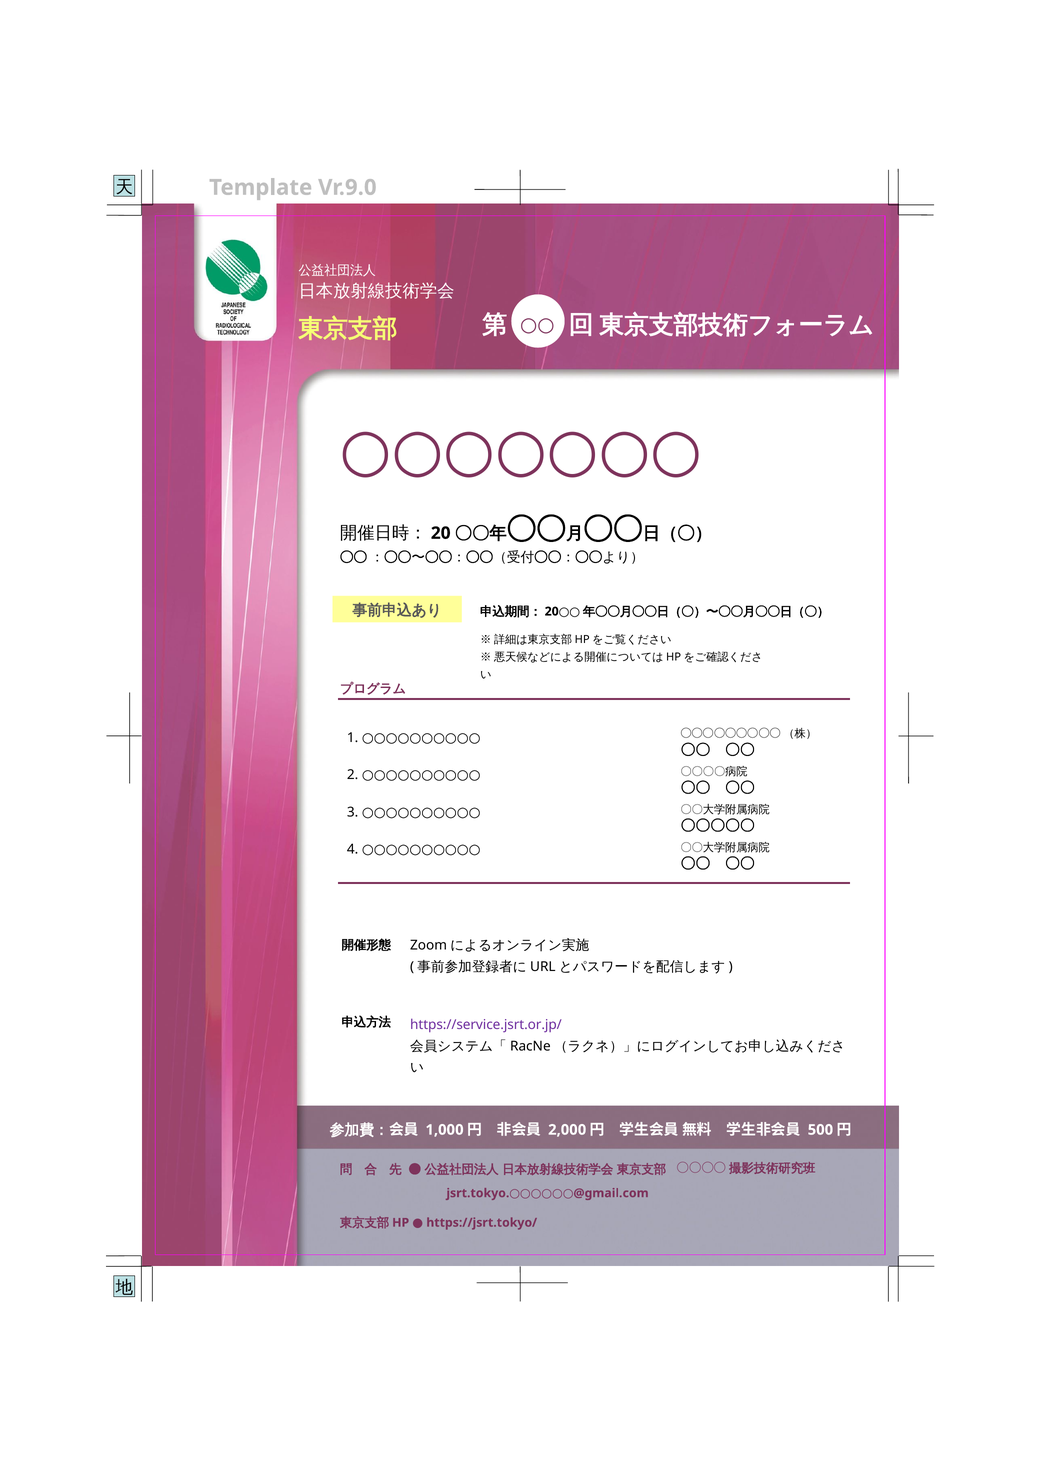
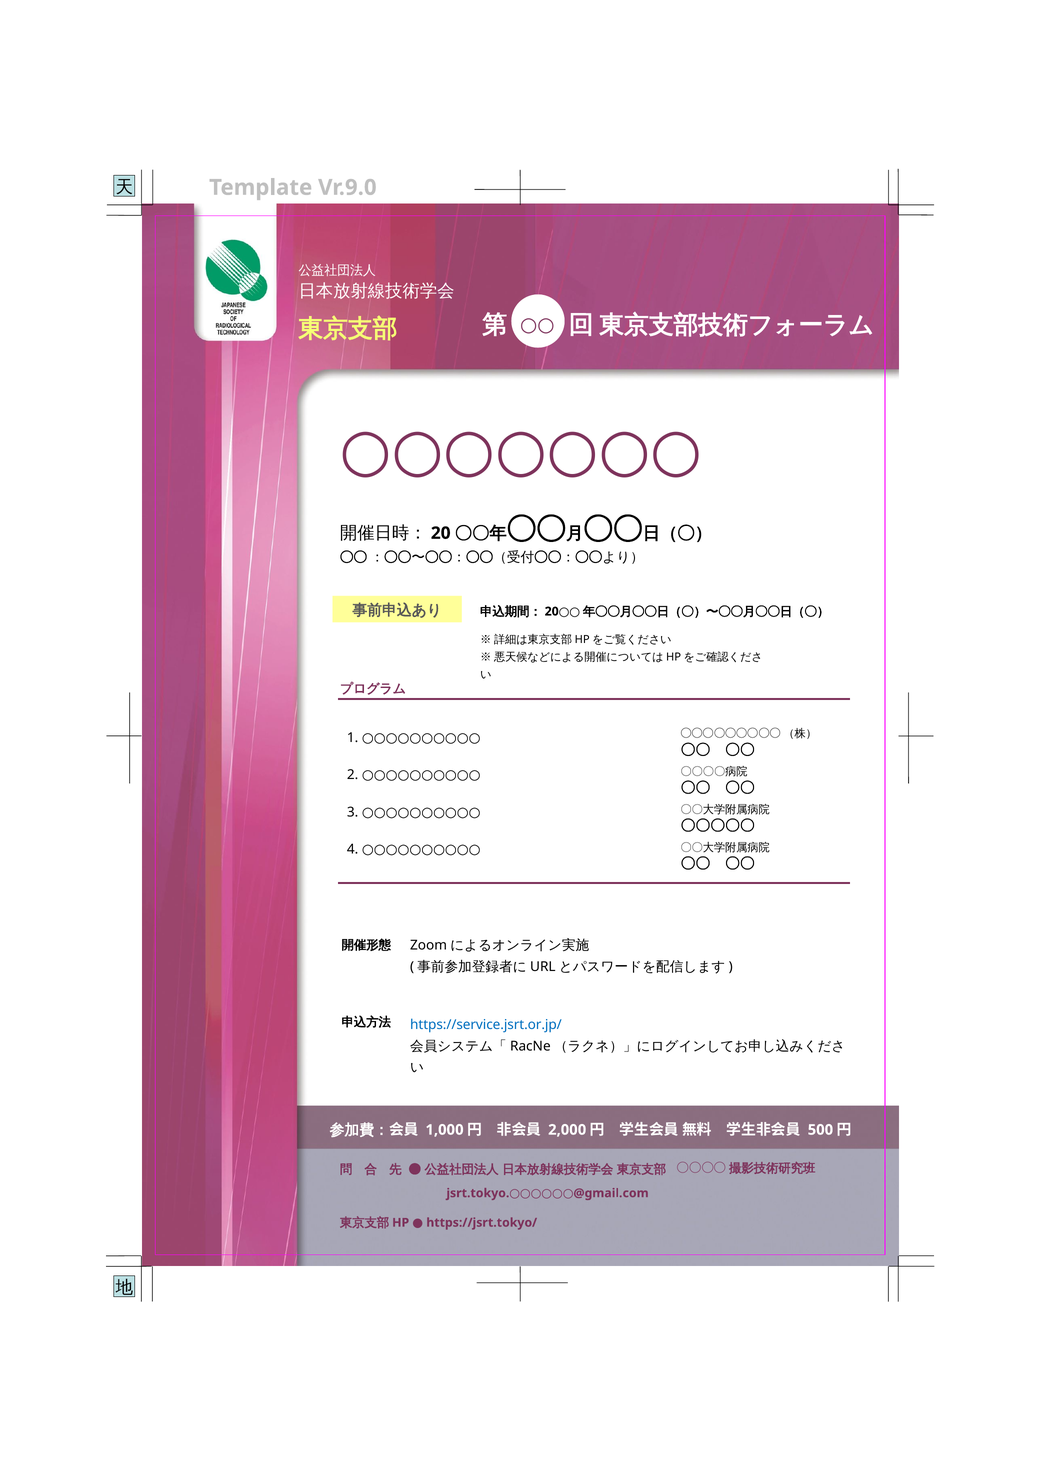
https://service.jsrt.or.jp/ colour: purple -> blue (486, 1025)
